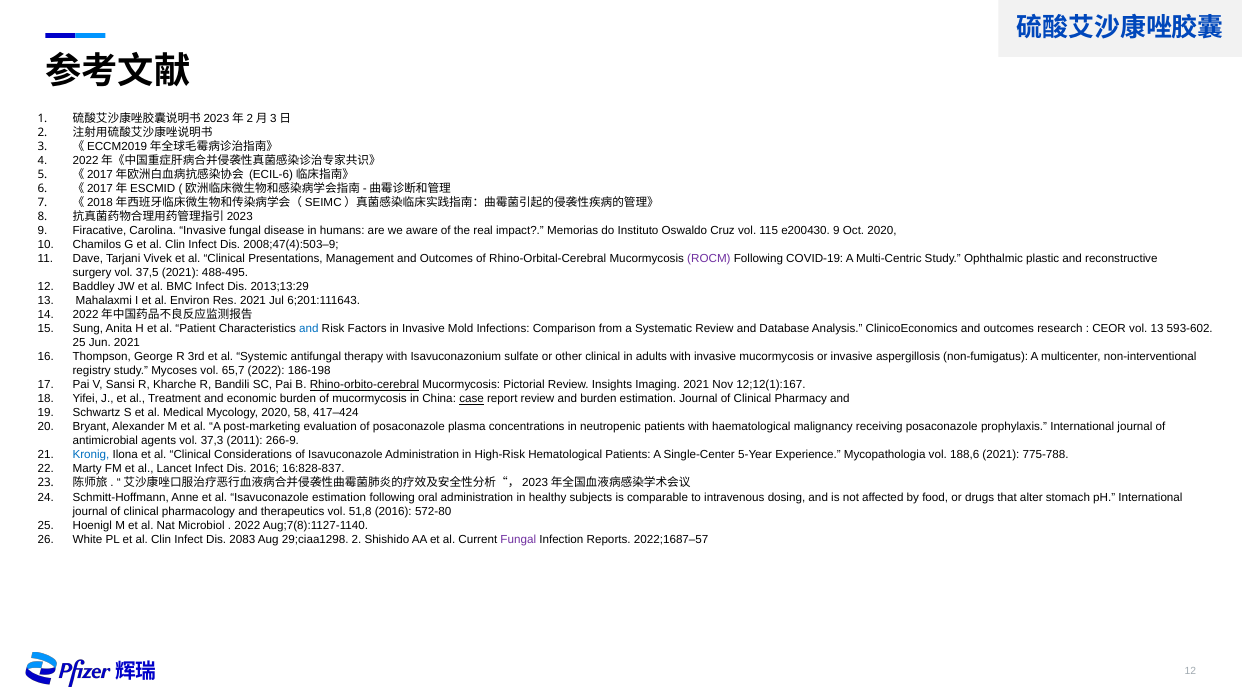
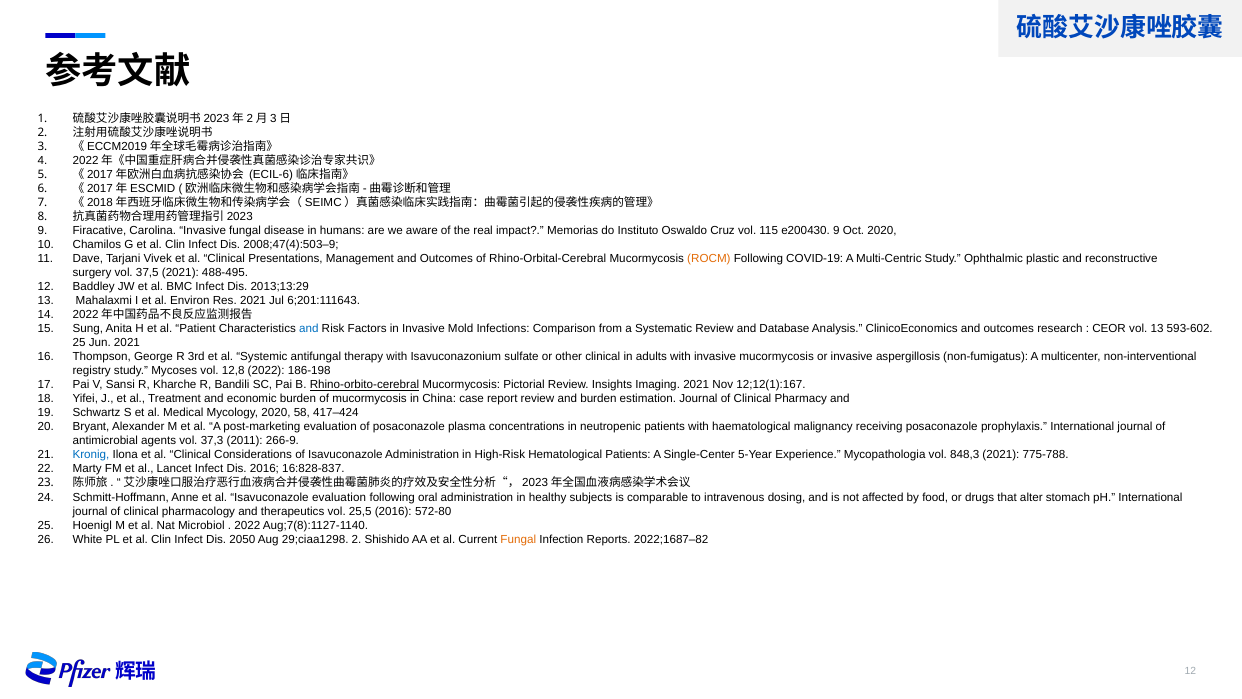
ROCM colour: purple -> orange (709, 259)
65,7: 65,7 -> 12,8 (233, 371)
case underline: present -> none (472, 399)
188,6: 188,6 -> 848,3 (965, 455)
Isavuconazole estimation: estimation -> evaluation (339, 497)
51,8: 51,8 -> 25,5 (360, 511)
2083: 2083 -> 2050 (242, 539)
Fungal colour: purple -> orange (518, 539)
2022;1687–57: 2022;1687–57 -> 2022;1687–82 (671, 539)
